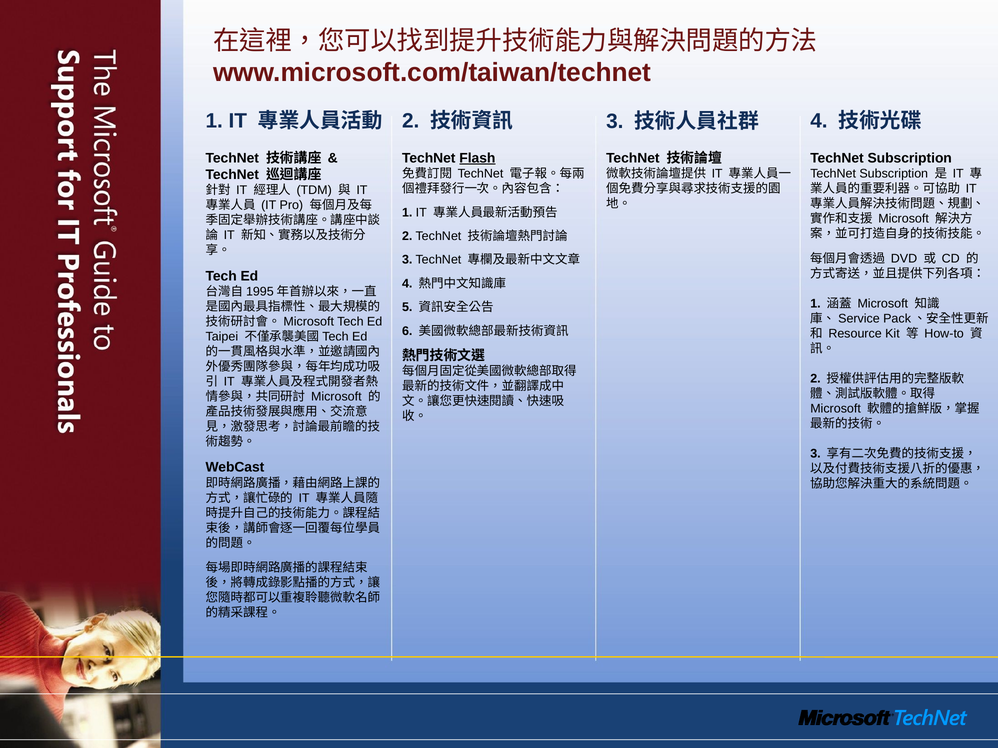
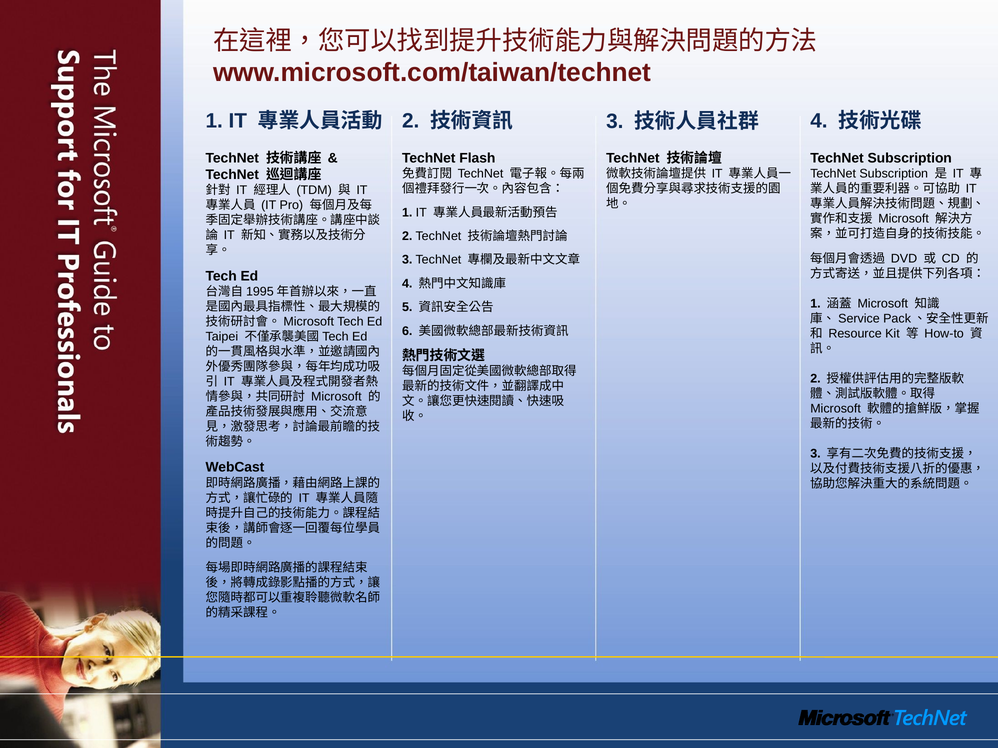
Flash underline: present -> none (477, 158)
